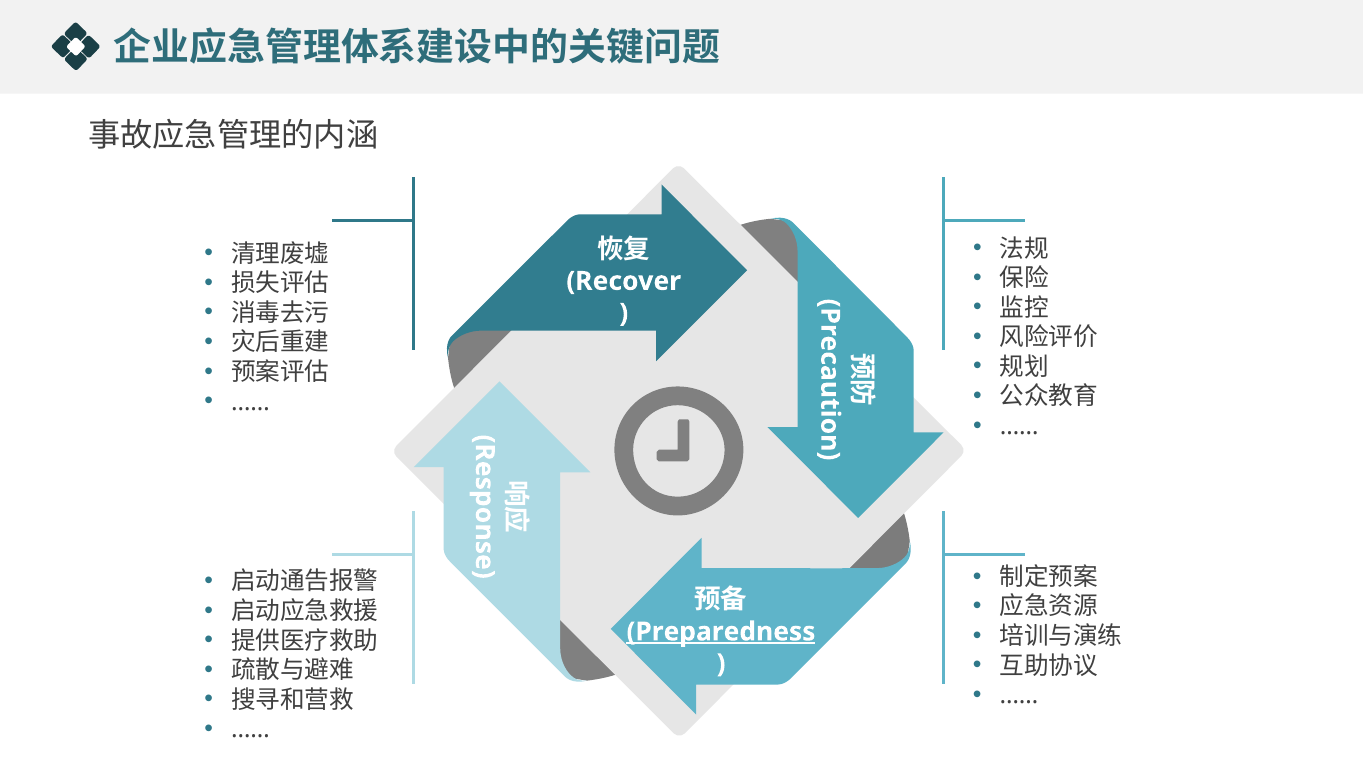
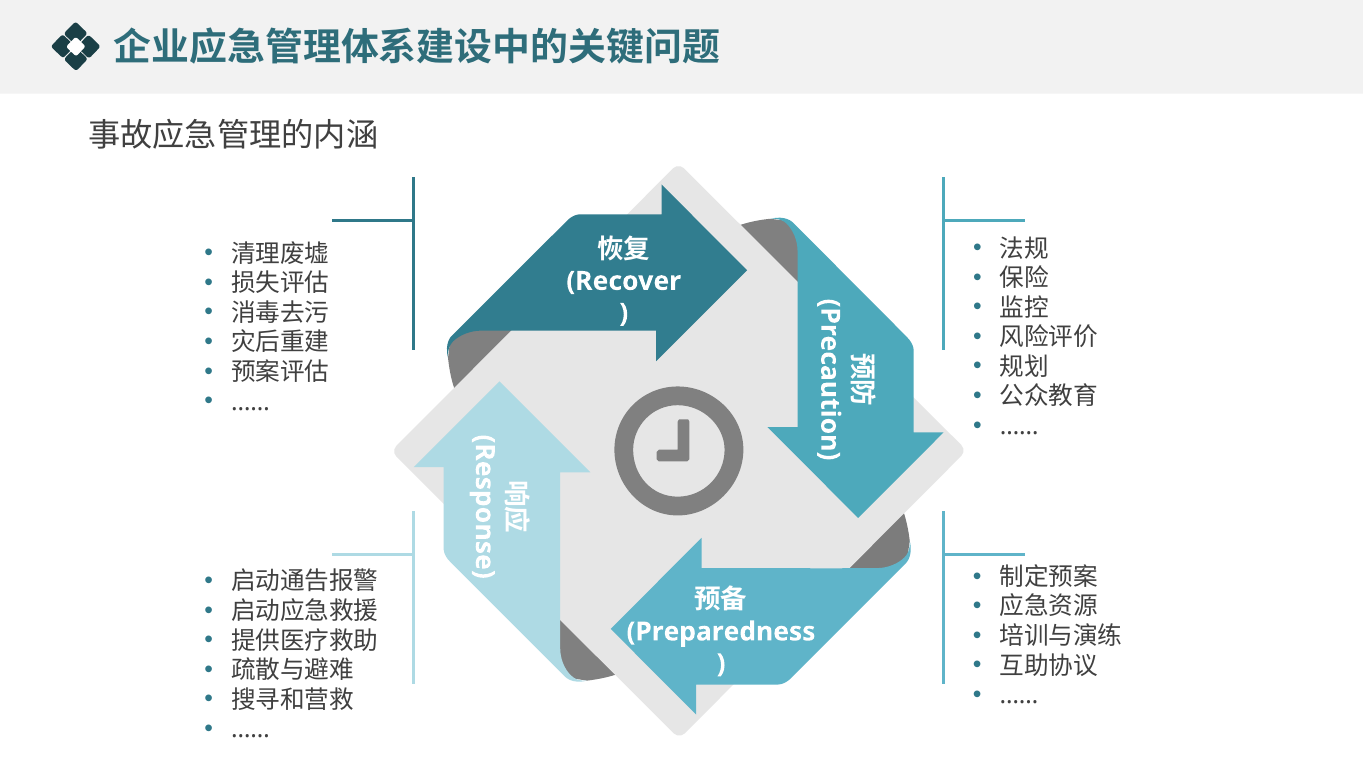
Preparedness underline: present -> none (721, 631)
